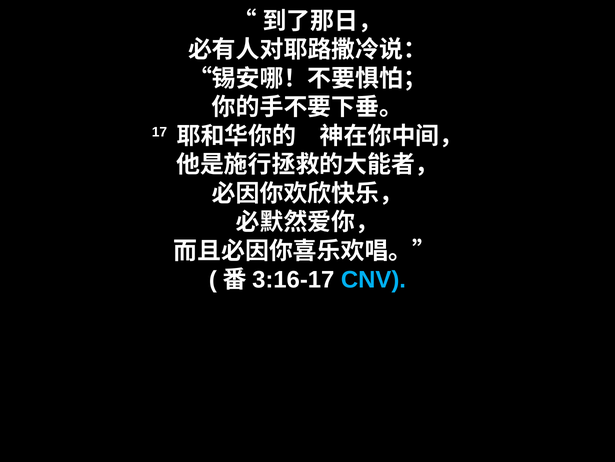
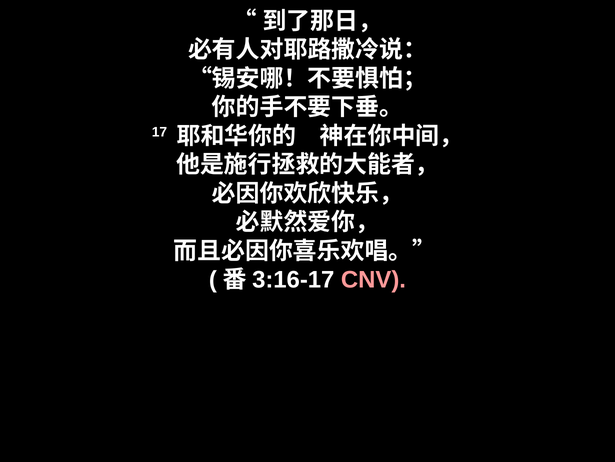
CNV colour: light blue -> pink (373, 280)
